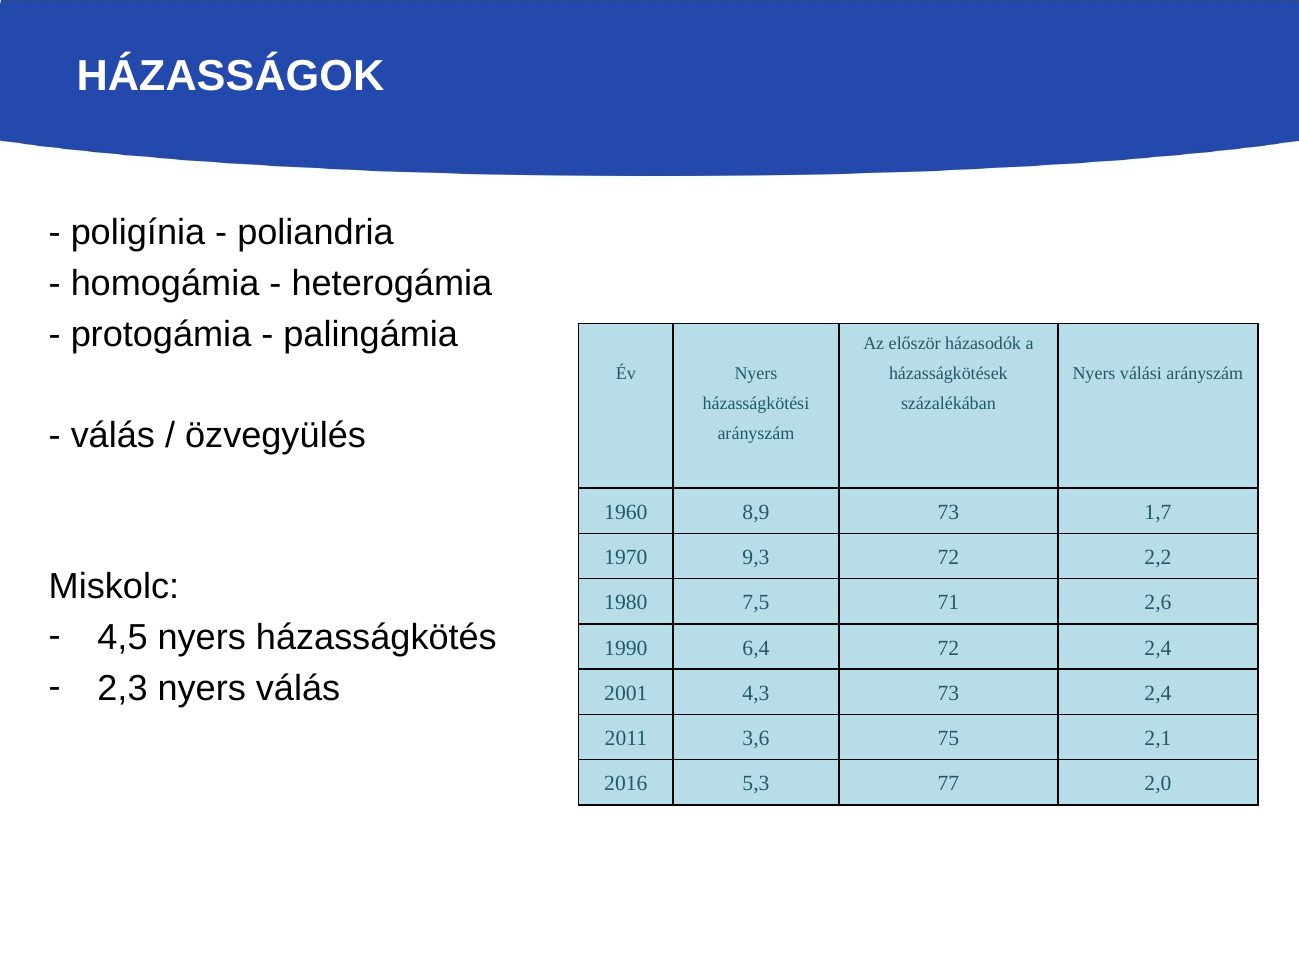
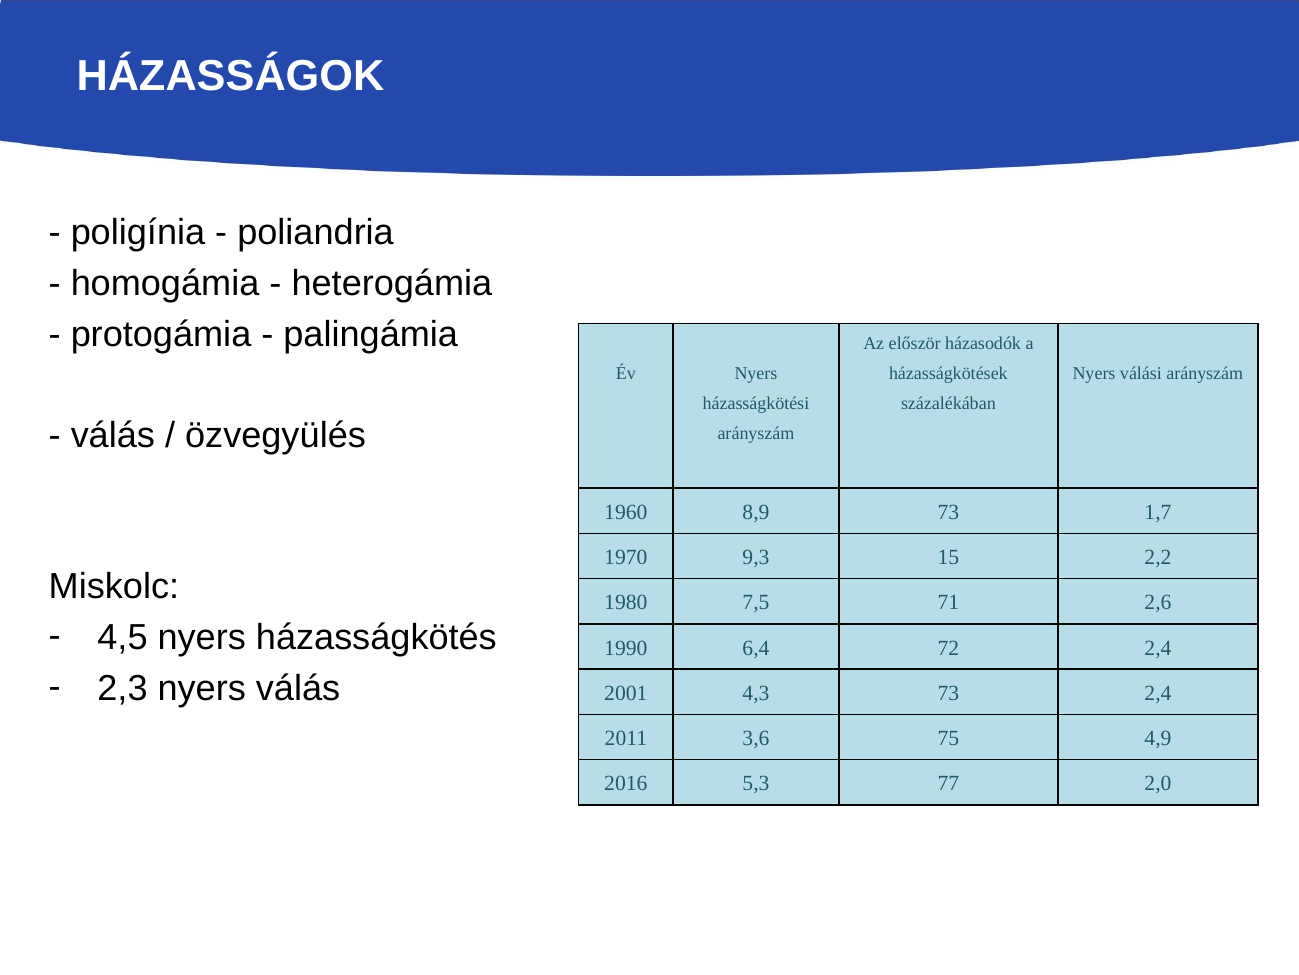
9,3 72: 72 -> 15 (948, 557)
2,1: 2,1 -> 4,9 (1158, 738)
